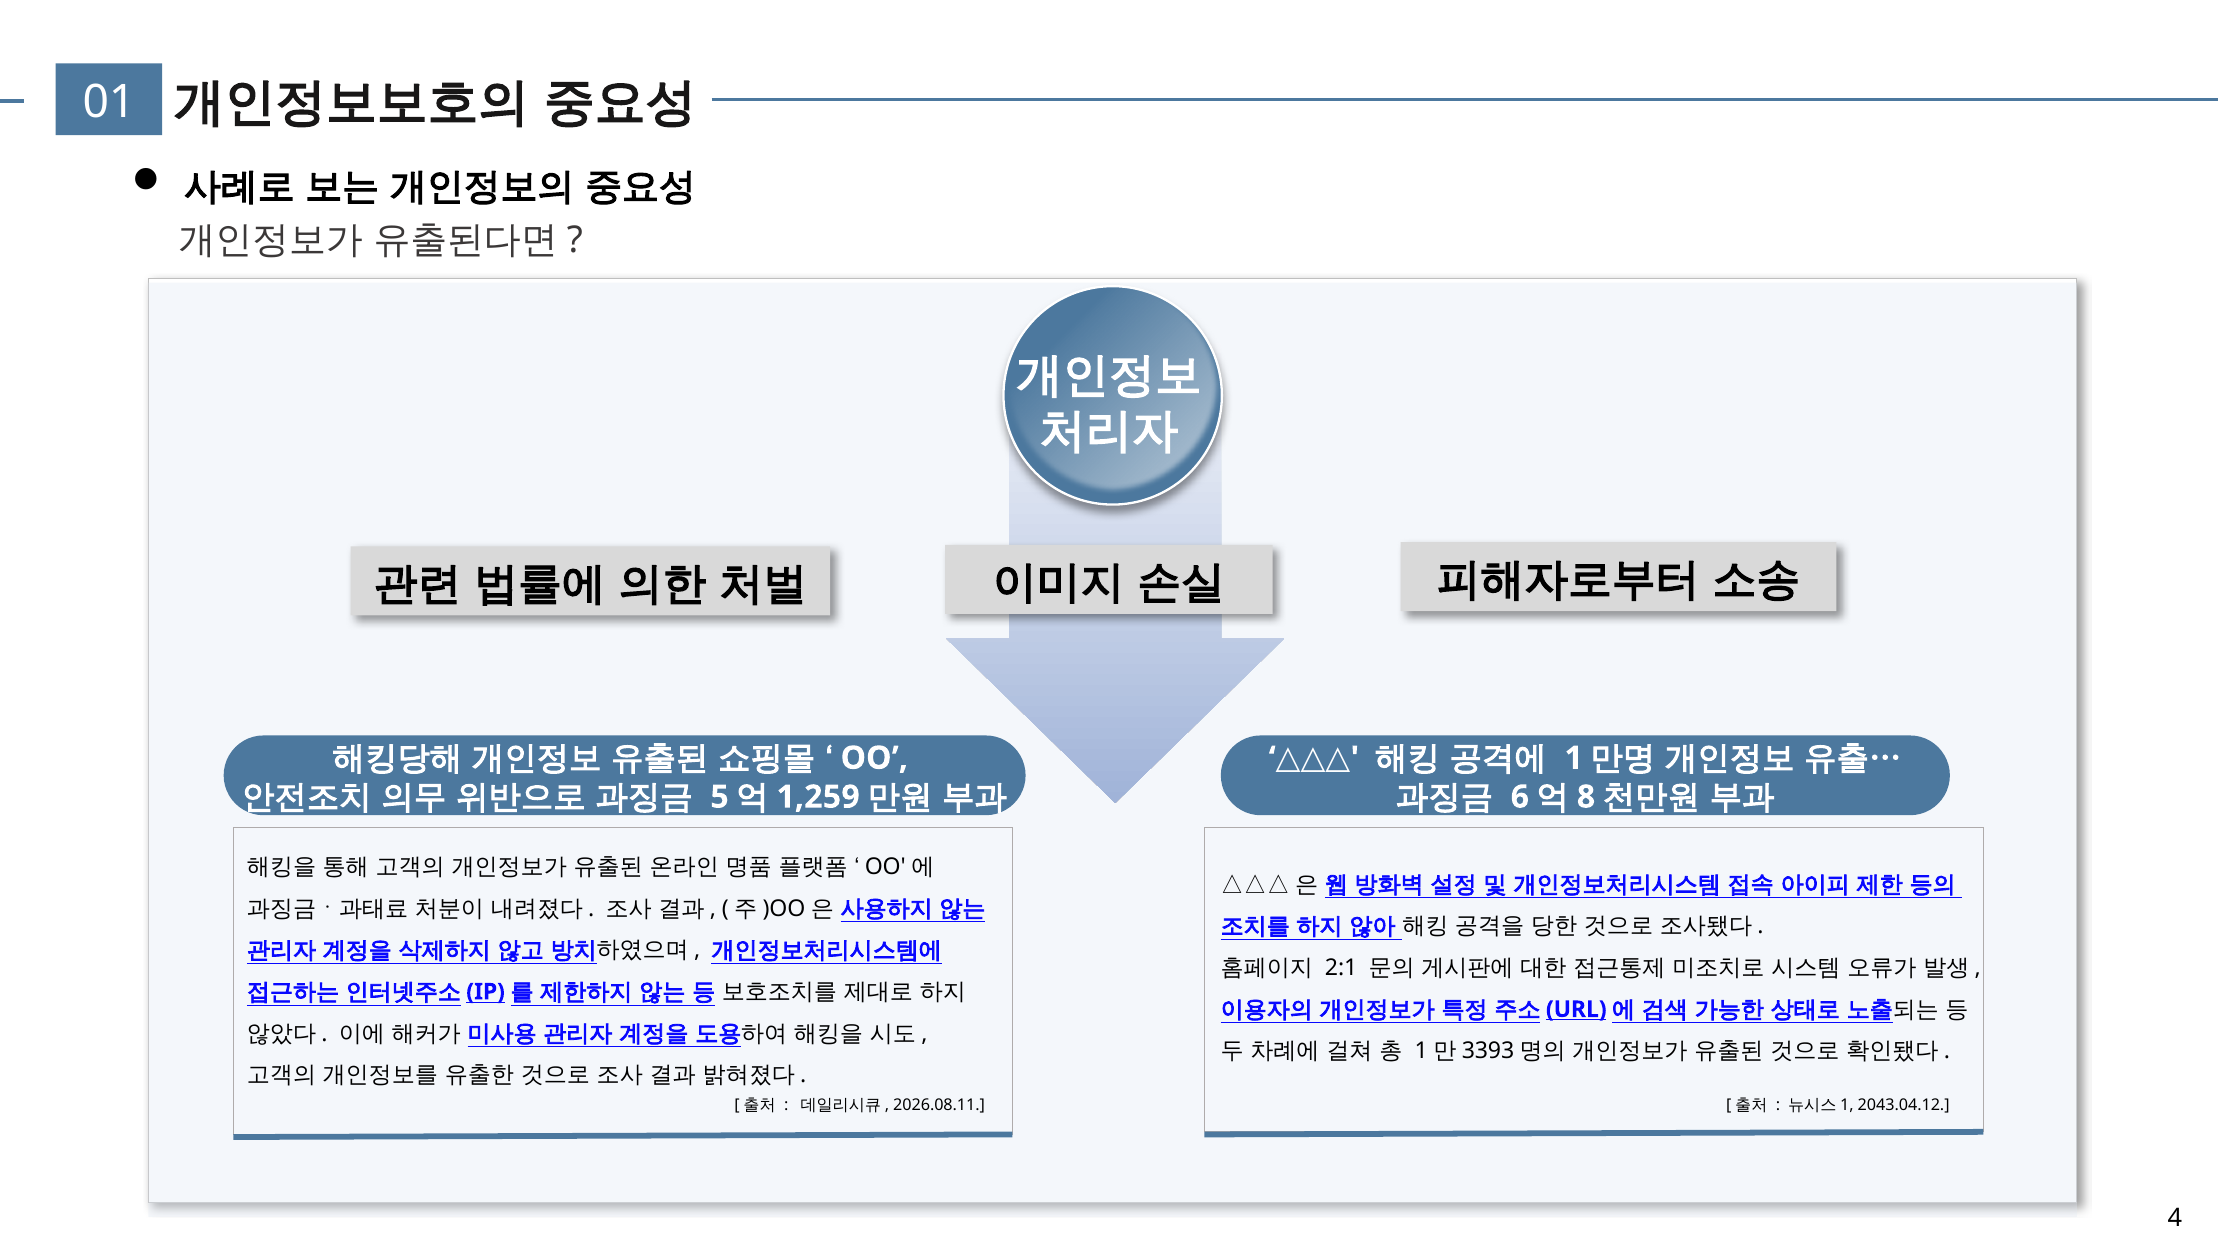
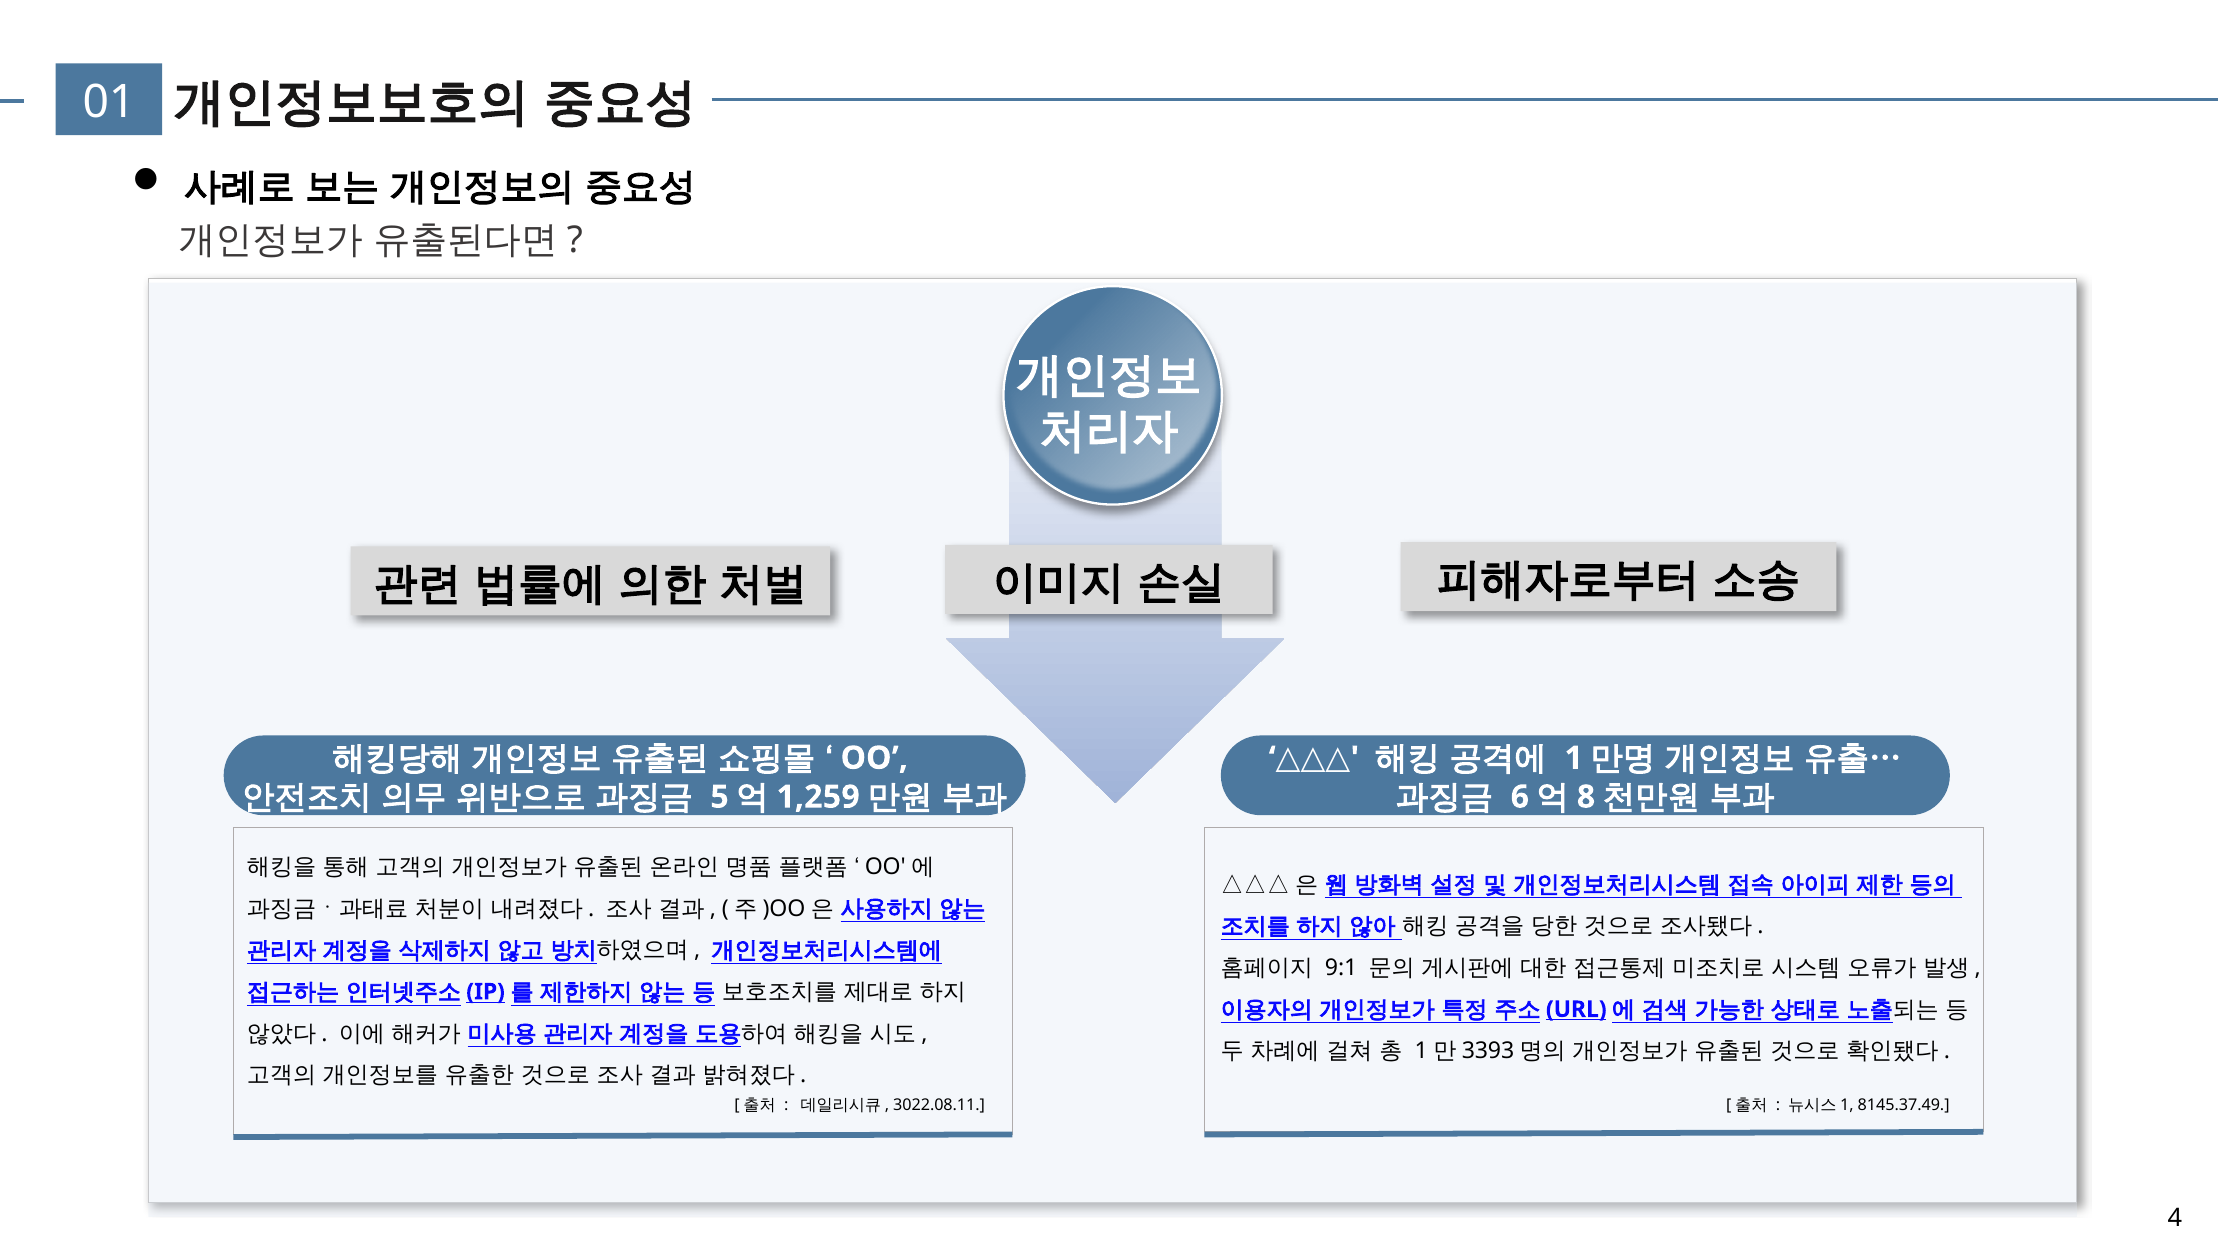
2:1: 2:1 -> 9:1 (1341, 967)
2026.08.11: 2026.08.11 -> 3022.08.11 (939, 1105)
2043.04.12: 2043.04.12 -> 8145.37.49 (1904, 1105)
